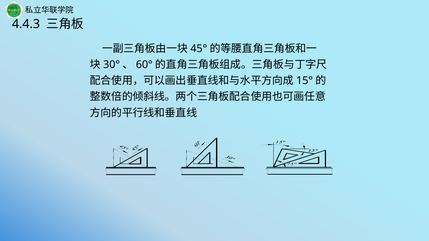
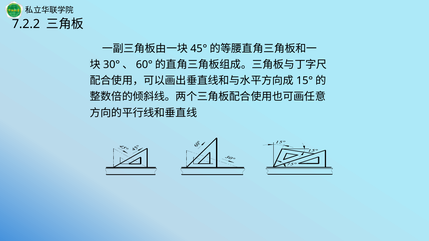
4.4.3: 4.4.3 -> 7.2.2 (26, 24)
